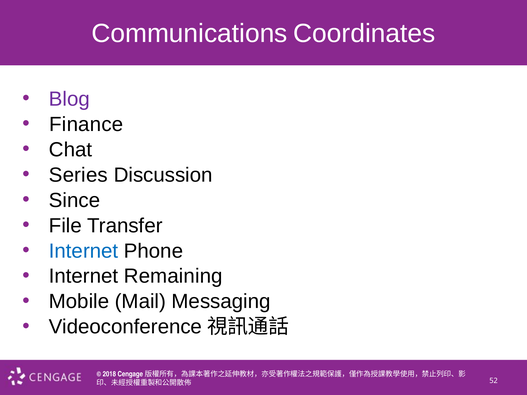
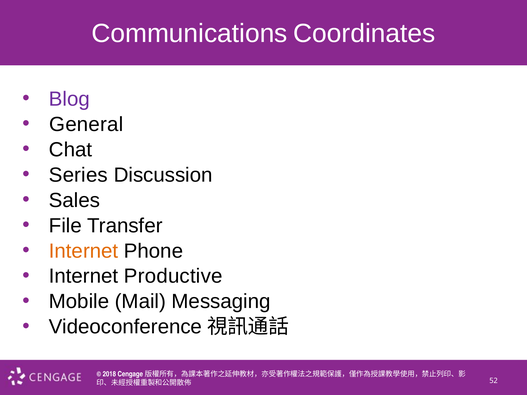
Finance: Finance -> General (86, 124)
Since: Since -> Sales (75, 200)
Internet colour: blue -> orange (84, 251)
Remaining: Remaining -> Productive (173, 276)
